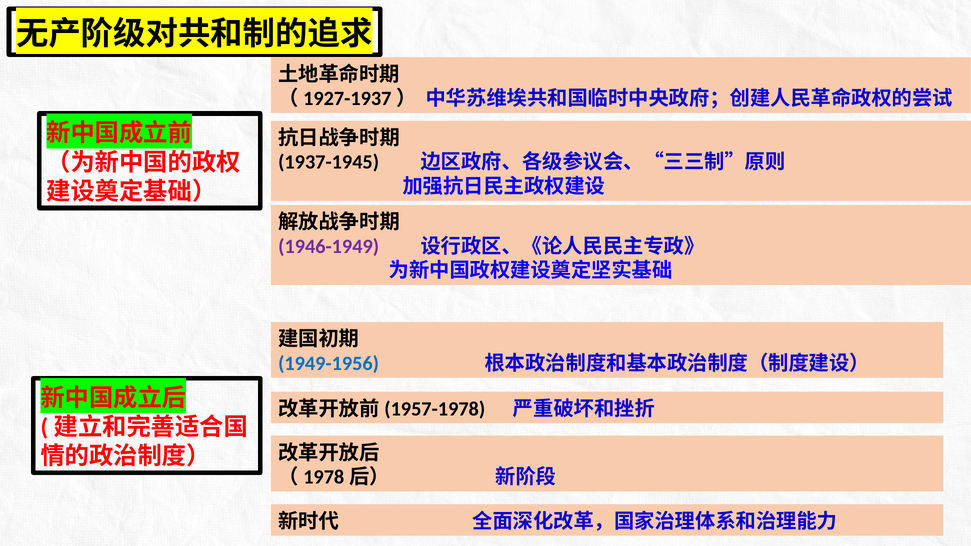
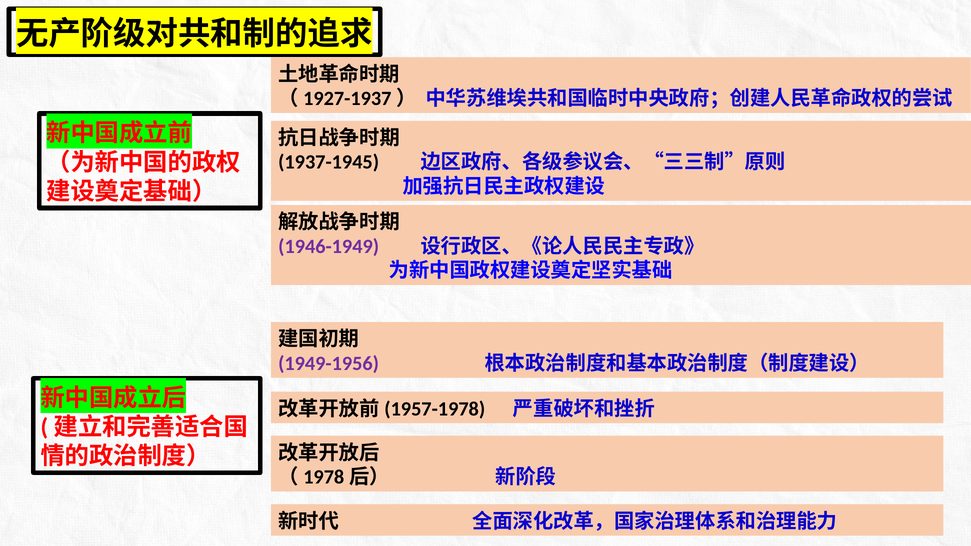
1949-1956 colour: blue -> purple (329, 364)
